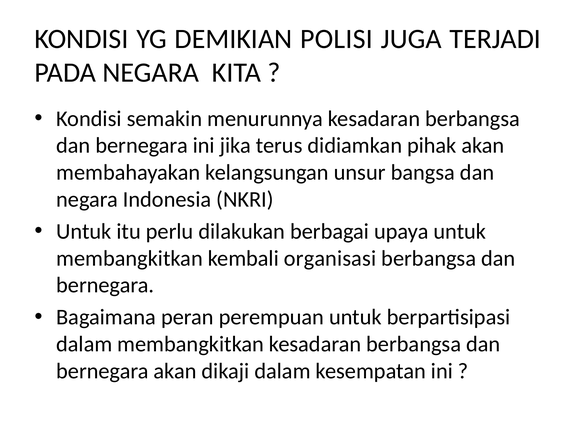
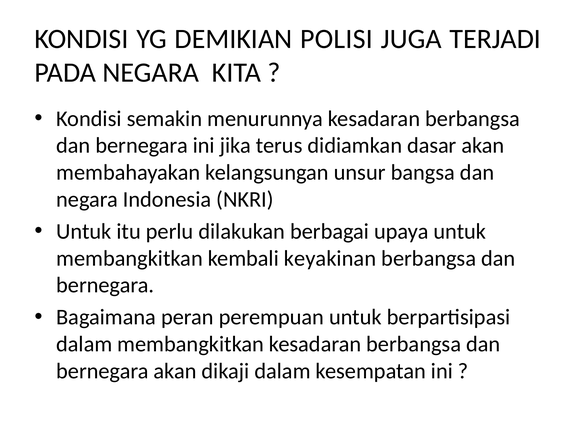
pihak: pihak -> dasar (432, 146)
organisasi: organisasi -> keyakinan (330, 258)
